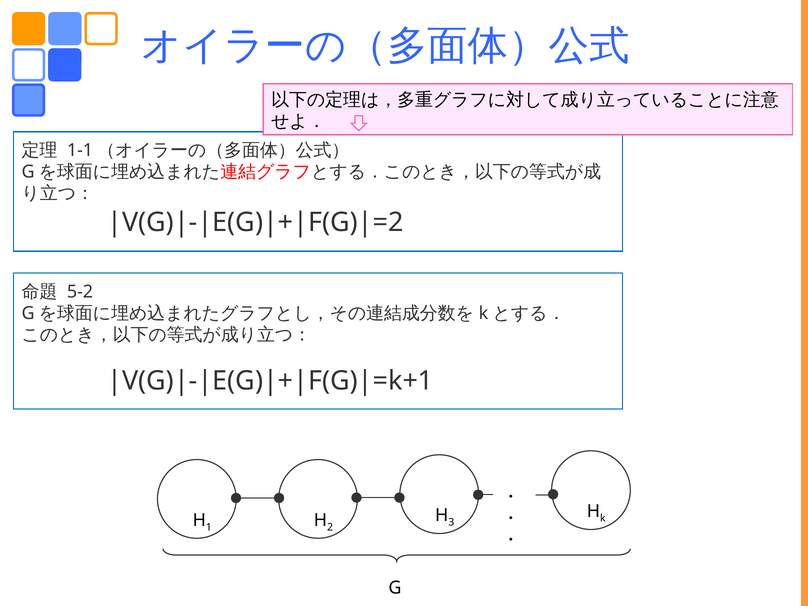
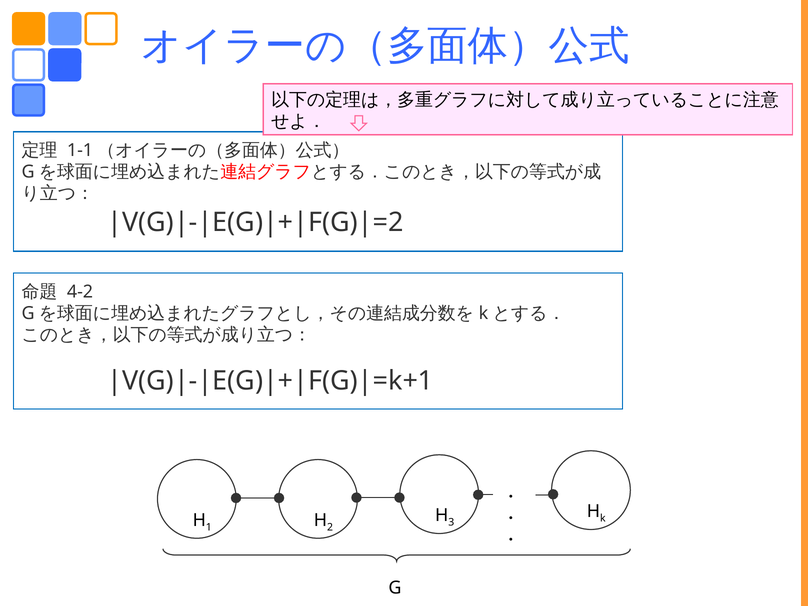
5-2: 5-2 -> 4-2 (80, 292)
